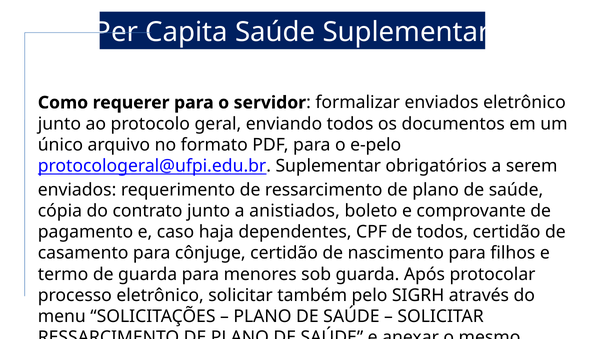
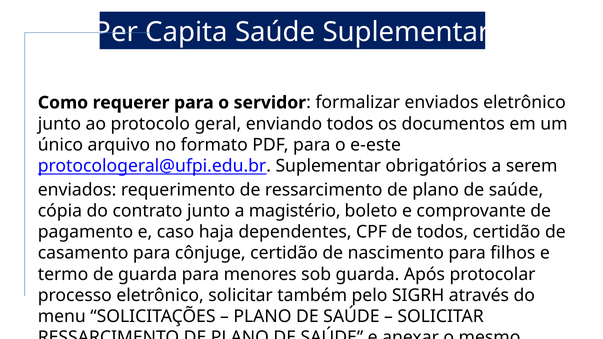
e-pelo: e-pelo -> e-este (376, 145)
anistiados: anistiados -> magistério (295, 211)
